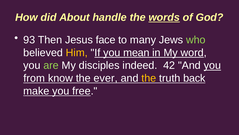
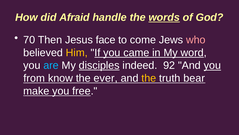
About: About -> Afraid (75, 17)
93: 93 -> 70 (29, 40)
many: many -> come (143, 40)
who colour: light green -> pink (196, 40)
mean: mean -> came (136, 52)
are colour: light green -> light blue (51, 65)
disciples underline: none -> present (99, 65)
42: 42 -> 92 (169, 65)
back: back -> bear (194, 78)
